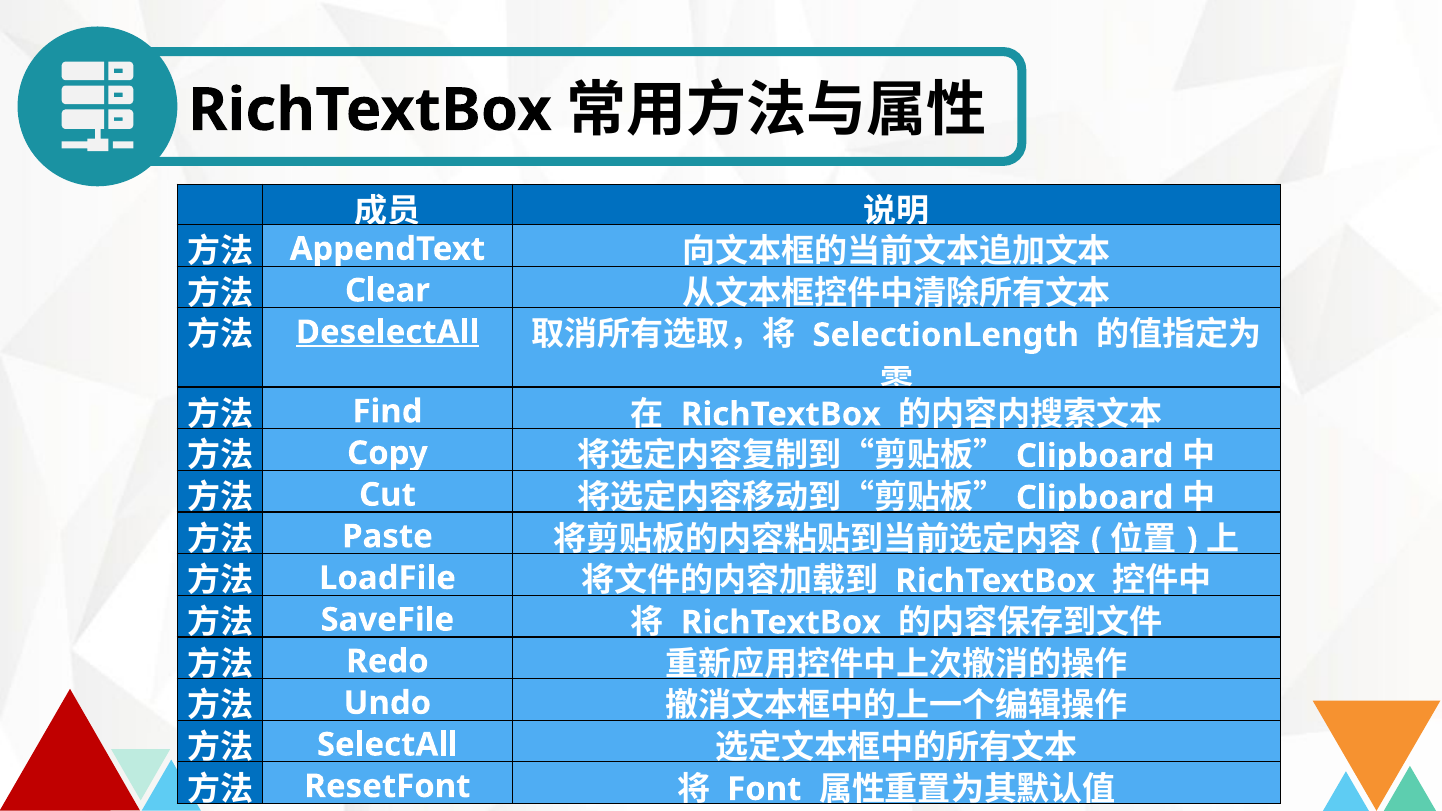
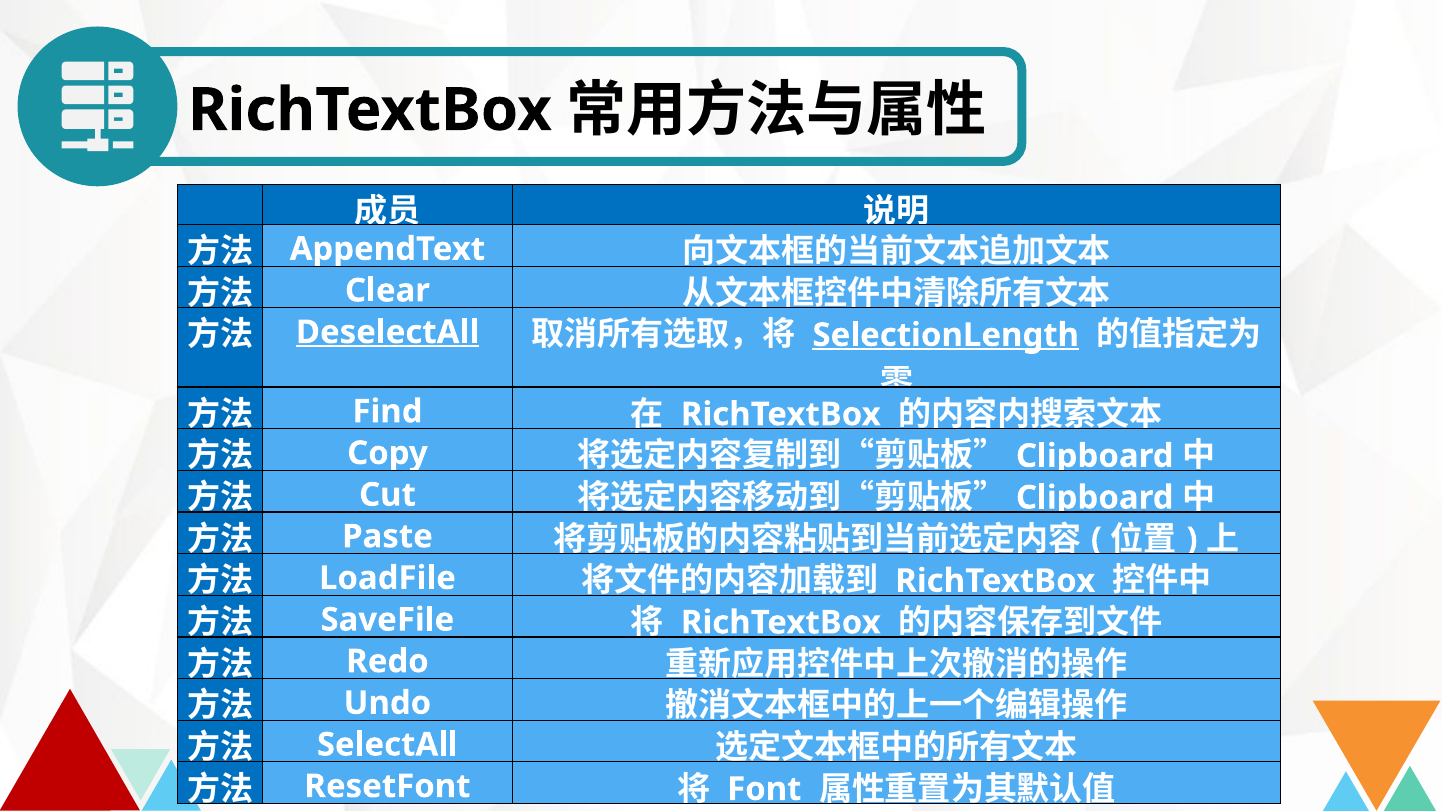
SelectionLength underline: none -> present (946, 335)
